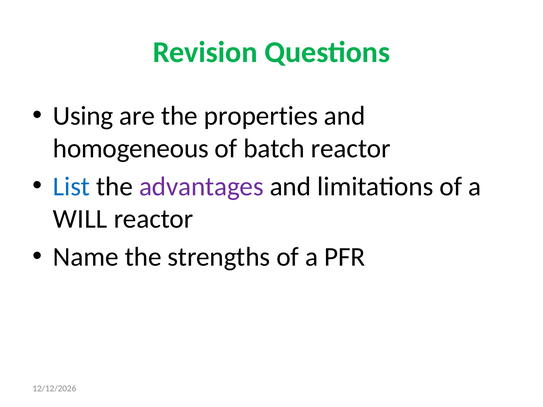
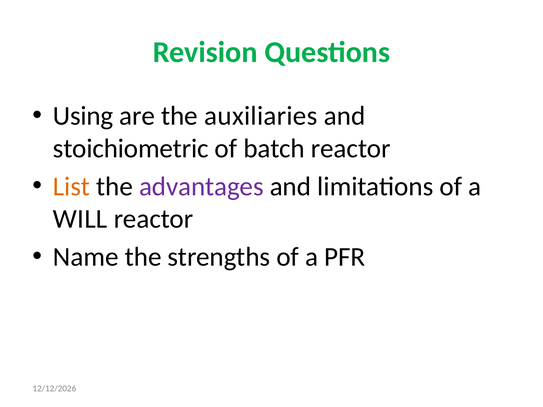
properties: properties -> auxiliaries (261, 116)
homogeneous: homogeneous -> stoichiometric (131, 149)
List colour: blue -> orange (71, 187)
